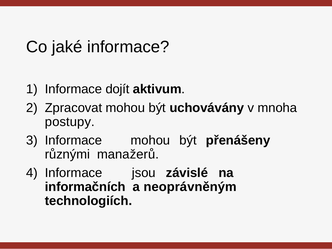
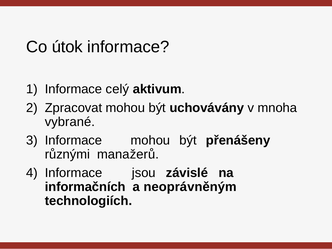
jaké: jaké -> útok (67, 47)
dojít: dojít -> celý (117, 89)
postupy: postupy -> vybrané (70, 122)
